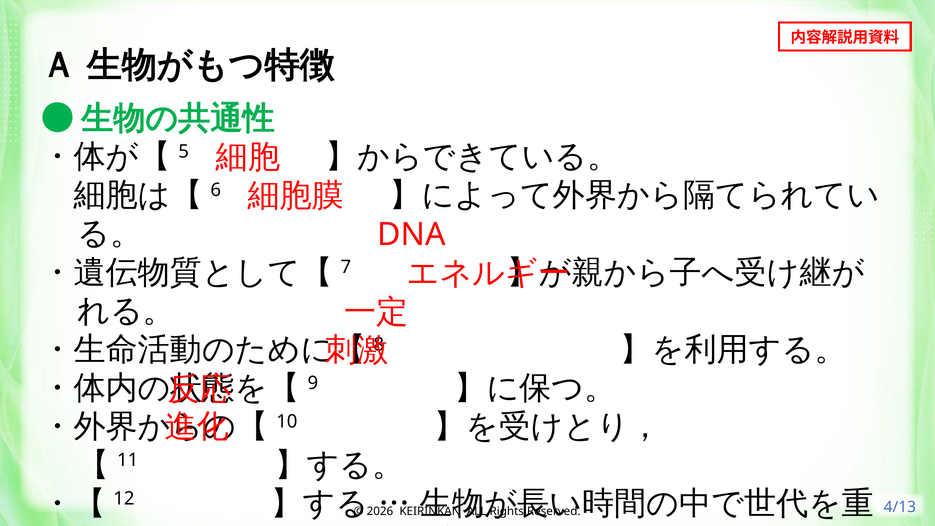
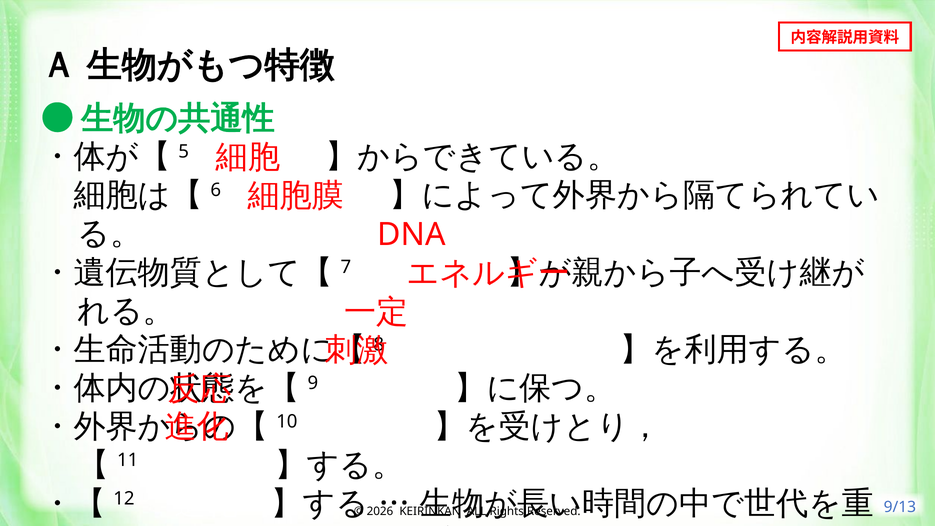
4/13: 4/13 -> 9/13 (900, 507)
